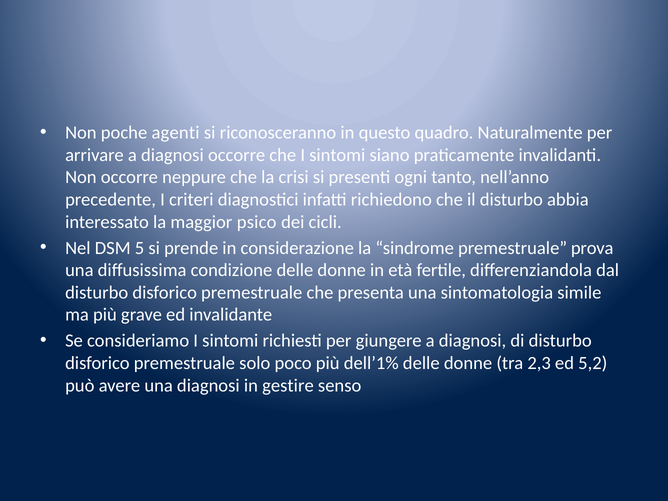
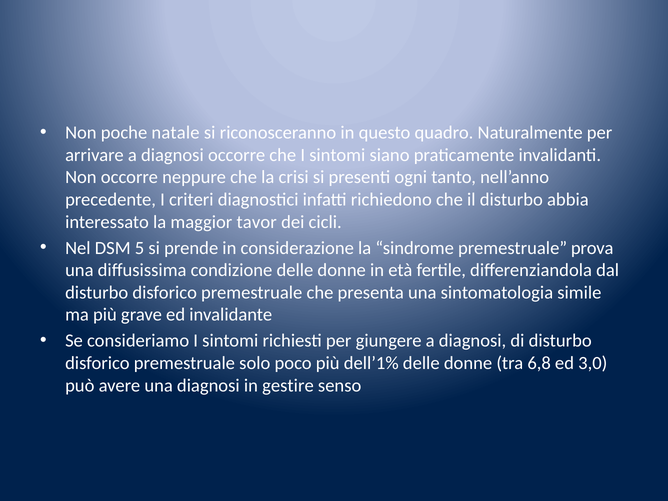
agenti: agenti -> natale (176, 133)
psico: psico -> tavor (257, 222)
2,3: 2,3 -> 6,8 (539, 363)
5,2: 5,2 -> 3,0 (593, 363)
